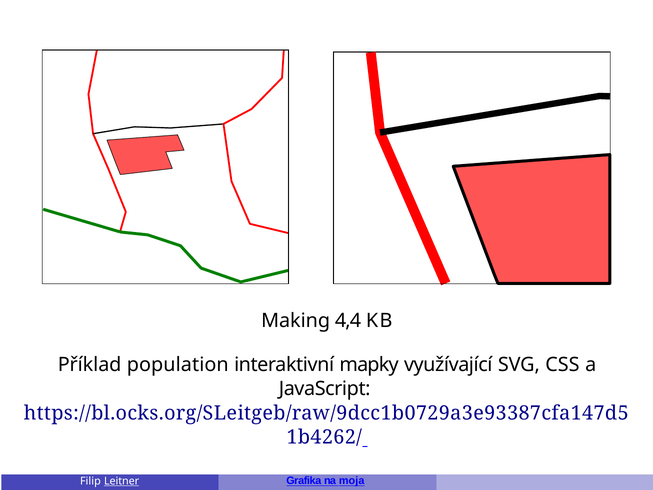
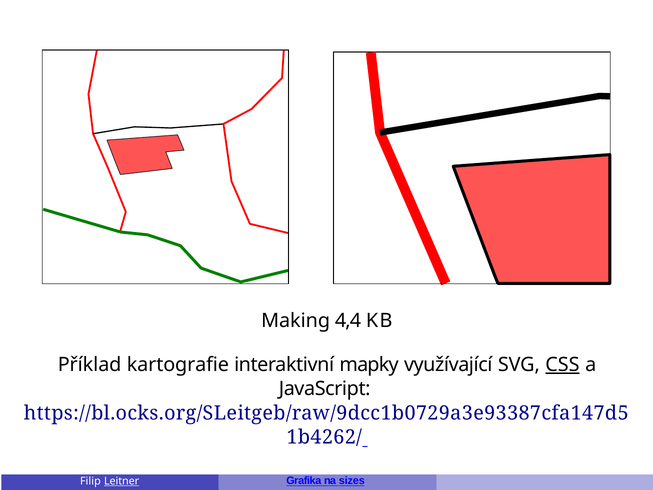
population: population -> kartografie (178, 365)
CSS underline: none -> present (562, 365)
moja: moja -> sizes (352, 481)
